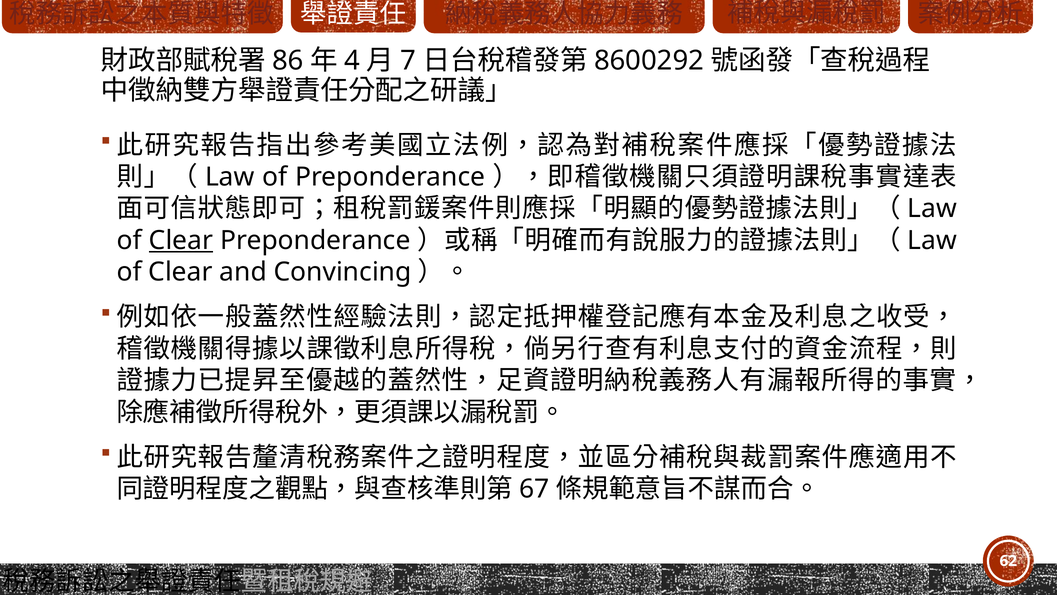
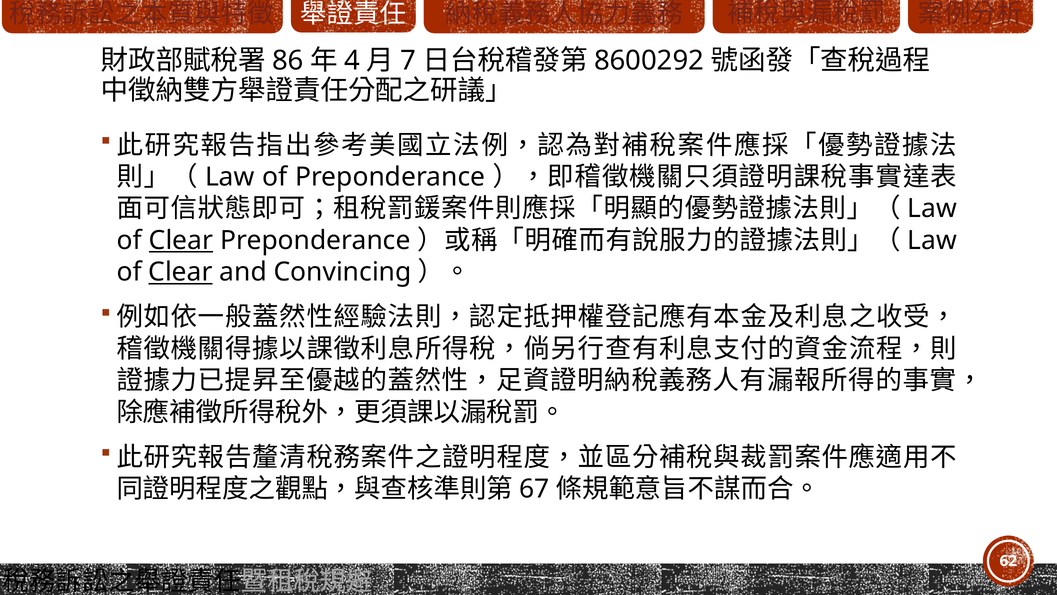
Clear underline: none -> present (180, 272)
